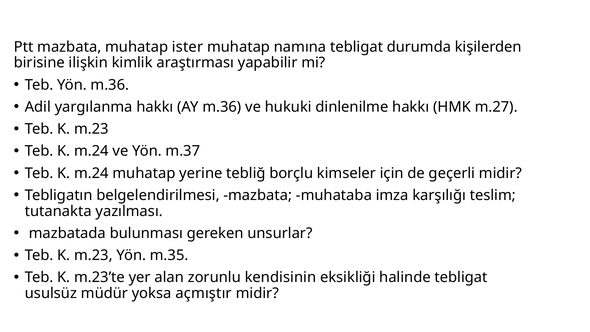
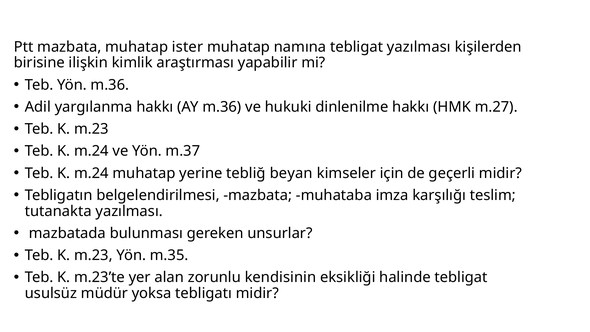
tebligat durumda: durumda -> yazılması (419, 47)
borçlu: borçlu -> beyan (291, 173)
açmıştır: açmıştır -> tebligatı (204, 293)
